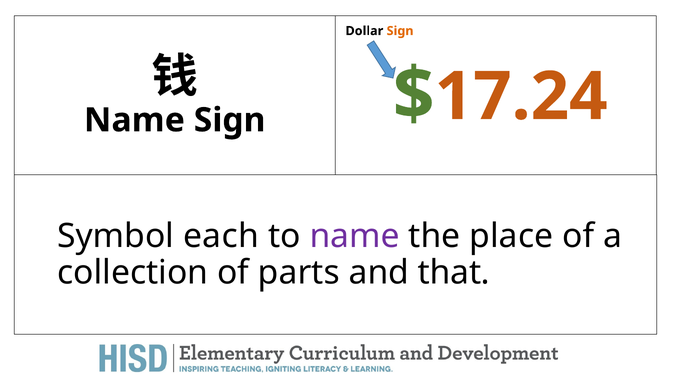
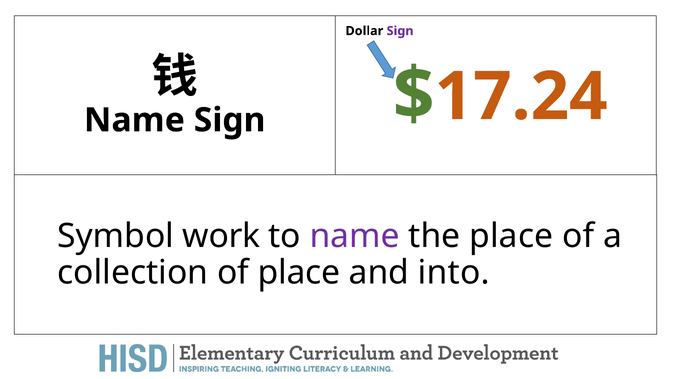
Sign colour: orange -> purple (400, 31)
each: each -> work (221, 236)
of parts: parts -> place (299, 273)
that: that -> into (454, 273)
